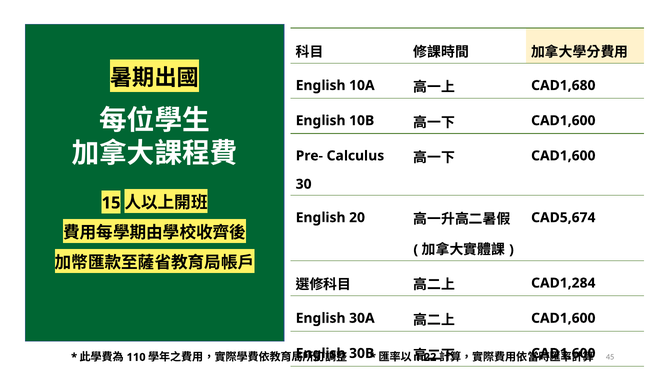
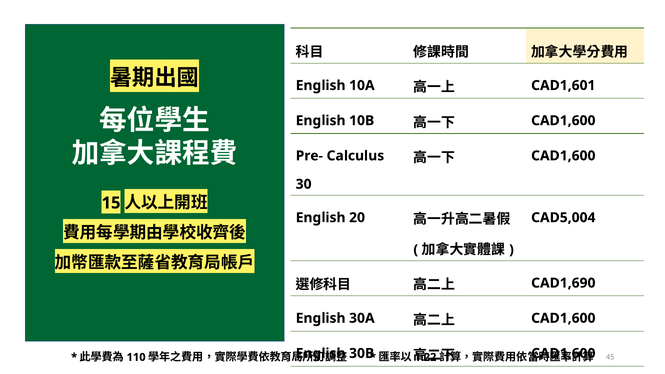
CAD1,680: CAD1,680 -> CAD1,601 (563, 85)
CAD5,674: CAD5,674 -> CAD5,004 (563, 218)
CAD1,284: CAD1,284 -> CAD1,690 (563, 283)
